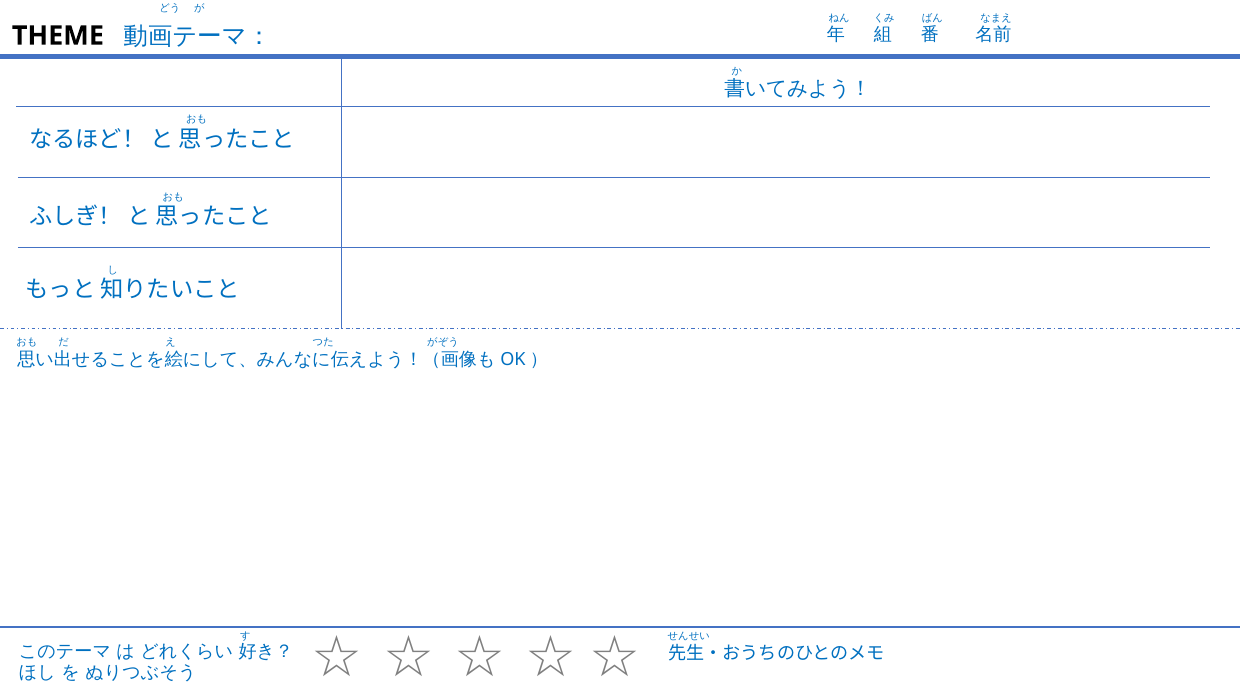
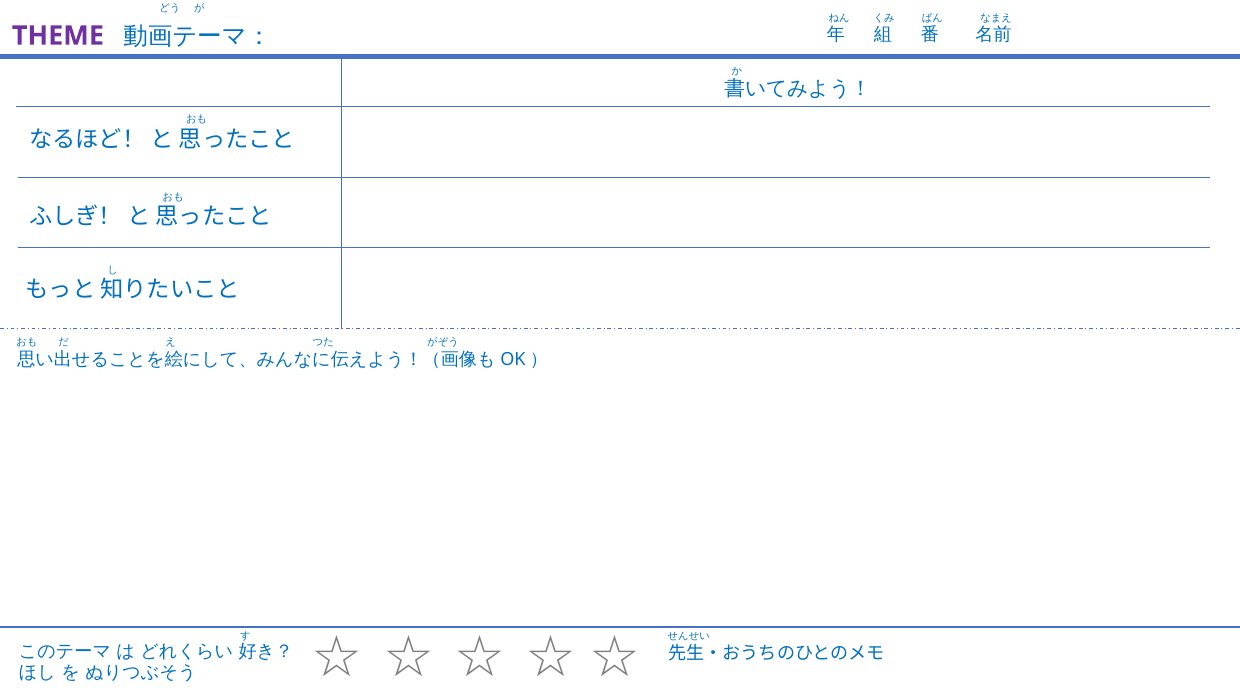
THEME colour: black -> purple (58, 36)
